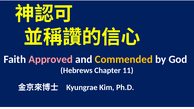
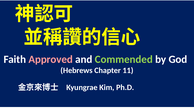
Commended colour: yellow -> light green (124, 59)
